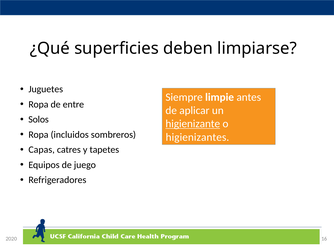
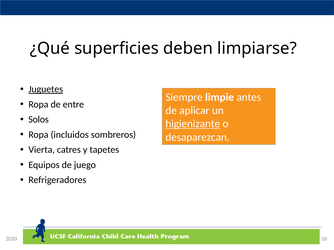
Juguetes underline: none -> present (46, 89)
higienizantes: higienizantes -> desaparezcan (198, 137)
Capas: Capas -> Vierta (42, 150)
